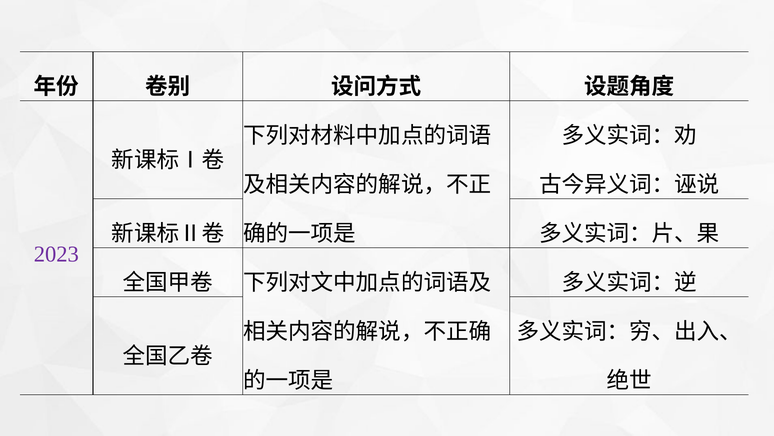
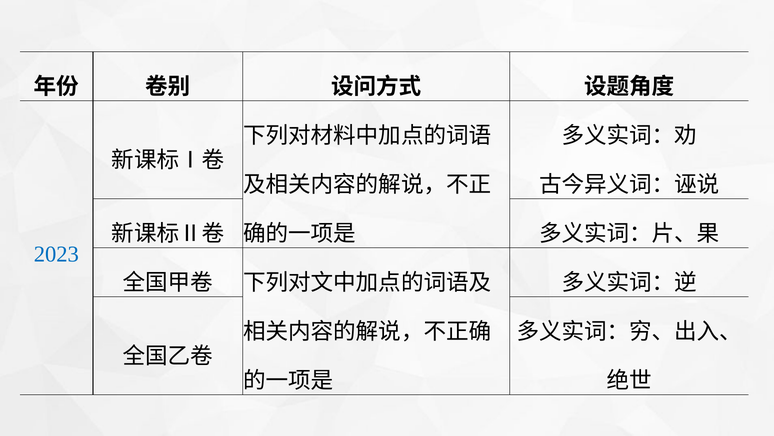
2023 colour: purple -> blue (56, 254)
